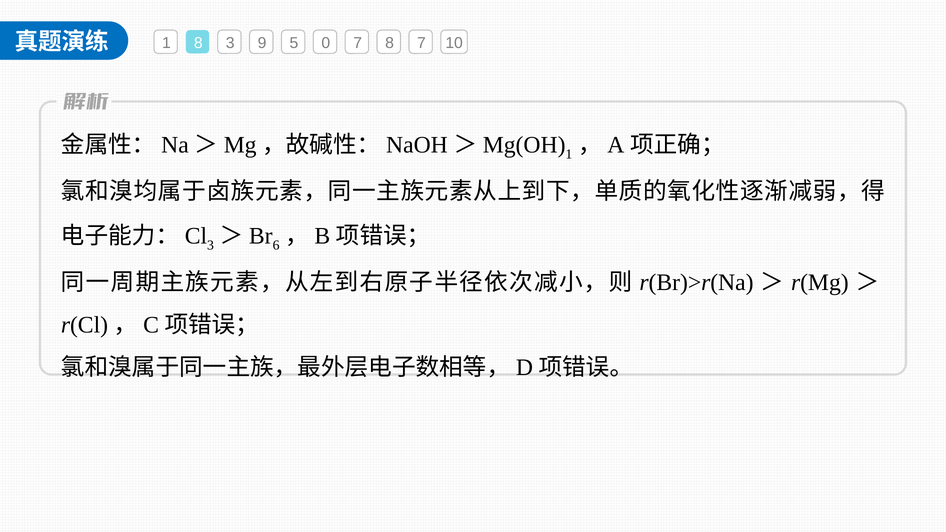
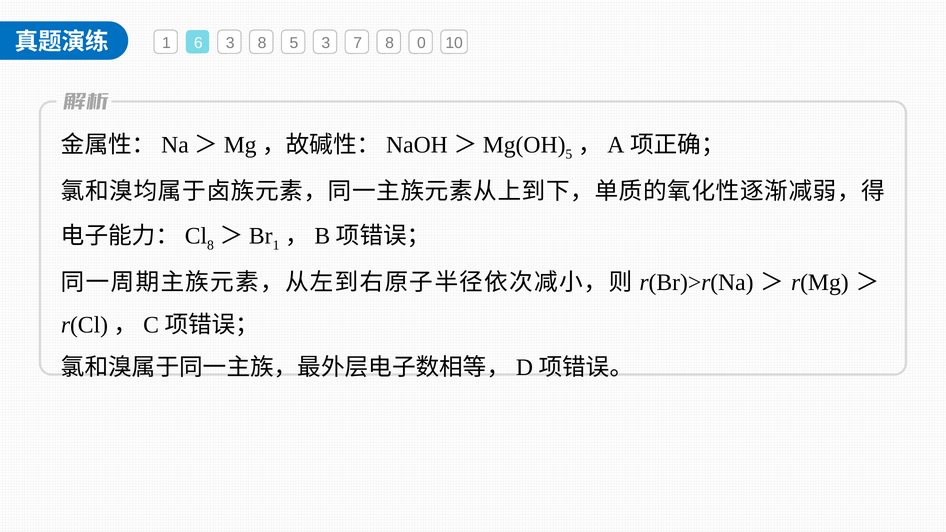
1 8: 8 -> 6 (198, 43)
3 9: 9 -> 8 (262, 43)
5 0: 0 -> 3 (326, 43)
8 7: 7 -> 0 (421, 43)
1: 1 -> 5 (569, 154)
3: 3 -> 8 (211, 245)
6: 6 -> 1 (276, 245)
